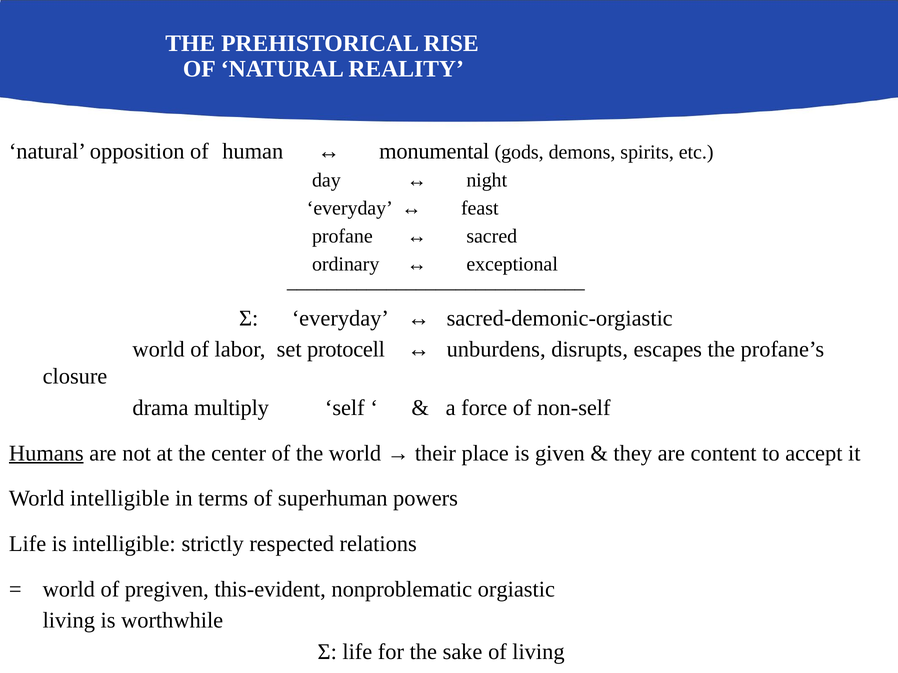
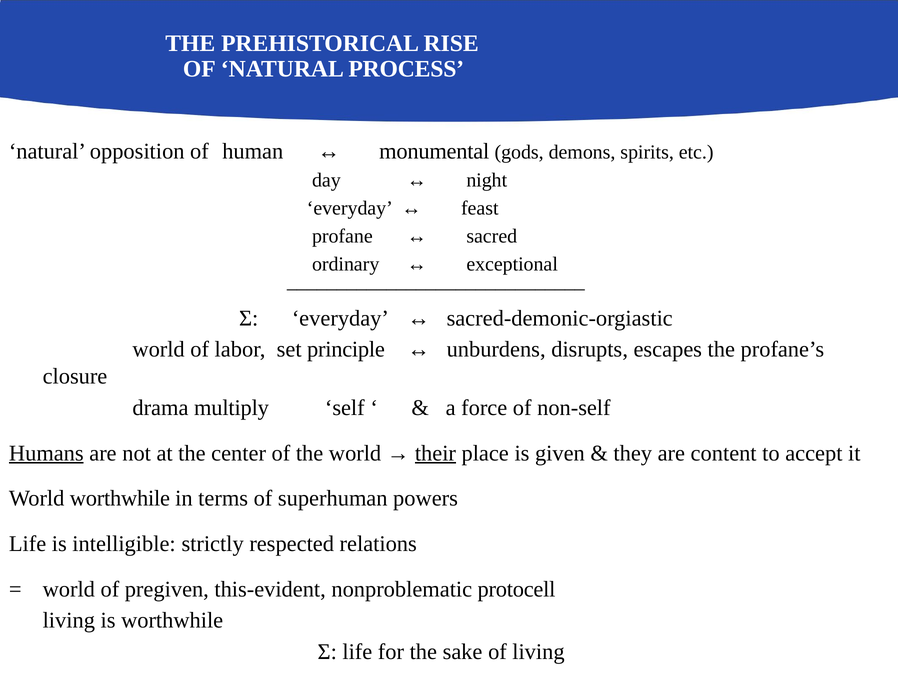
REALITY: REALITY -> PROCESS (406, 69)
protocell: protocell -> principle (346, 350)
their underline: none -> present (435, 454)
World intelligible: intelligible -> worthwhile (120, 499)
orgiastic: orgiastic -> protocell (516, 590)
